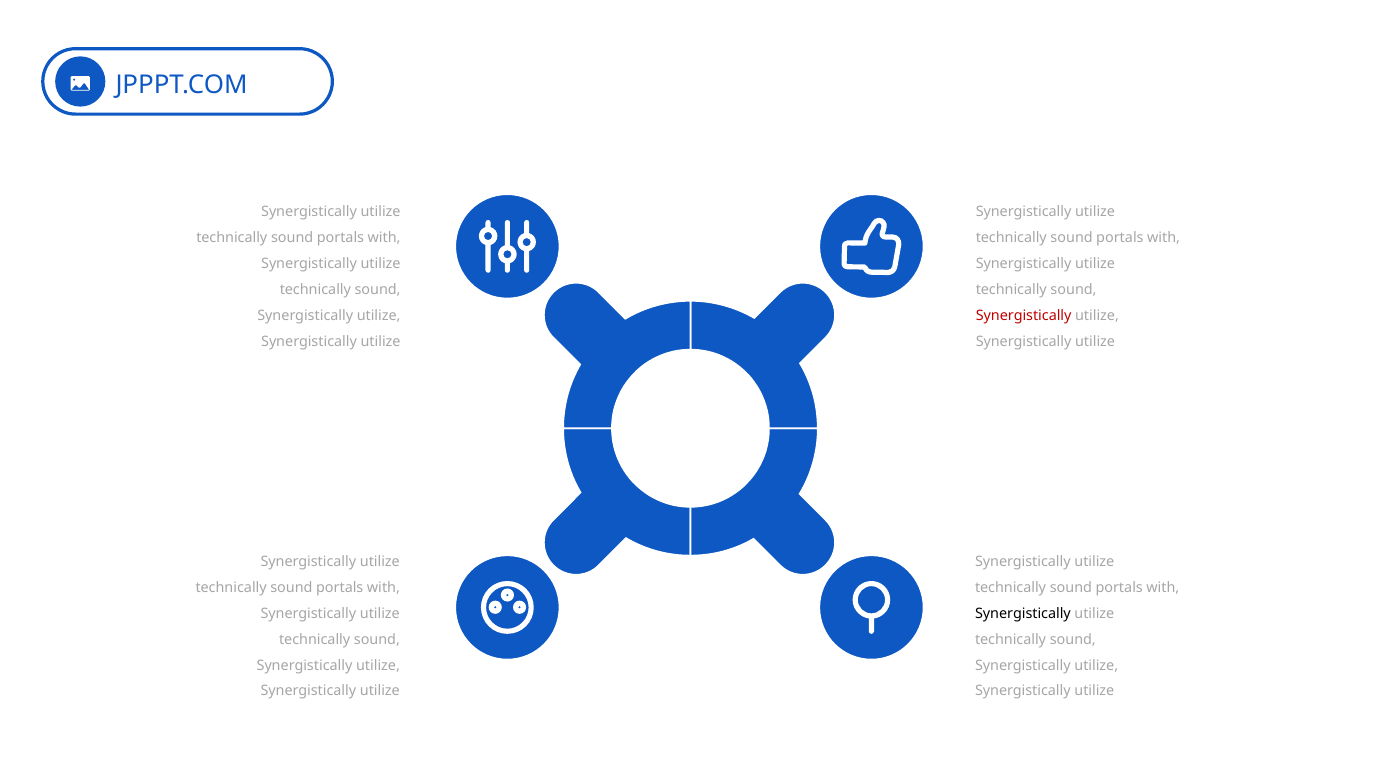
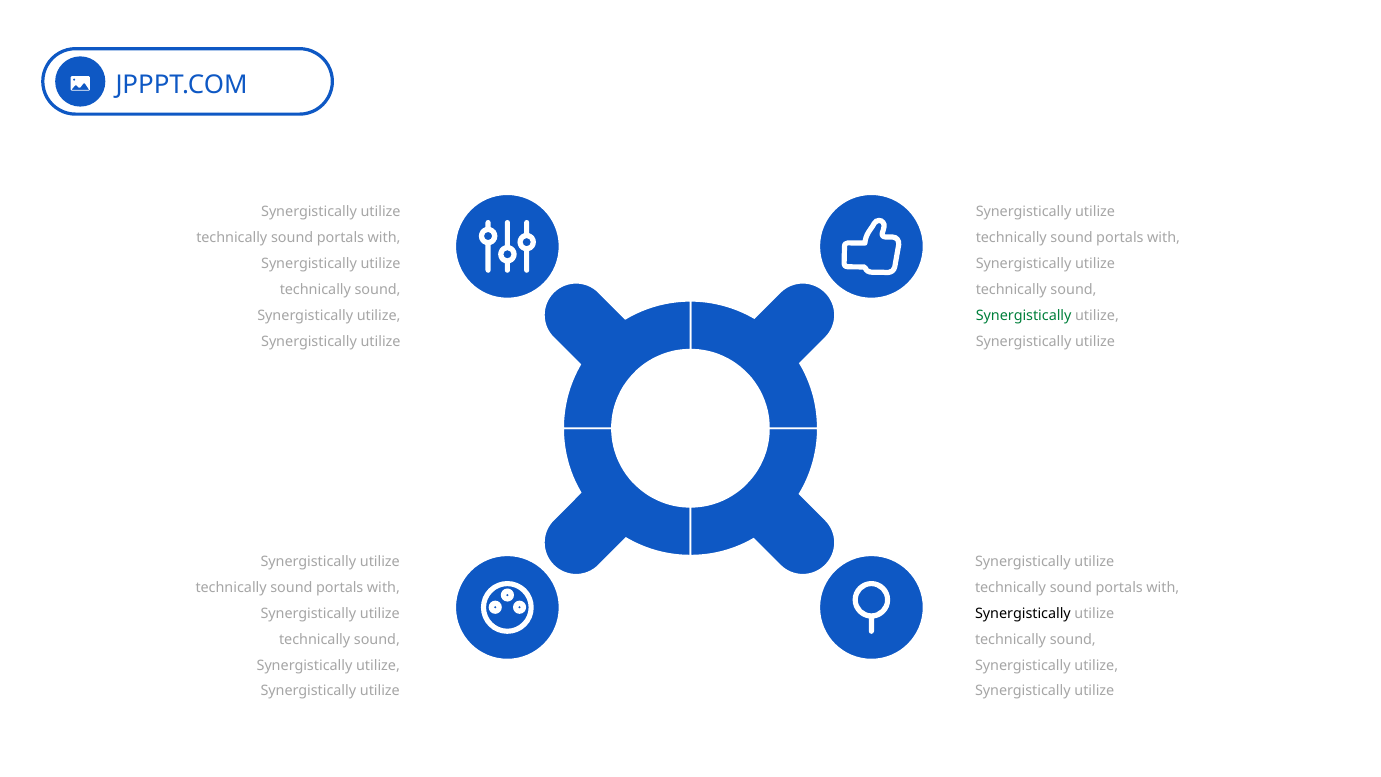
Synergistically colour: red -> green (1024, 316)
